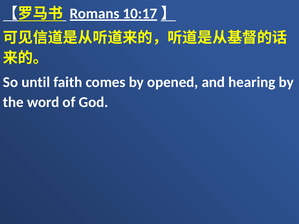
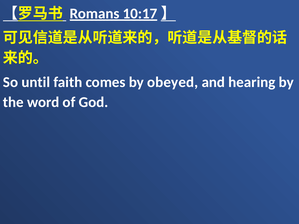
opened: opened -> obeyed (173, 82)
